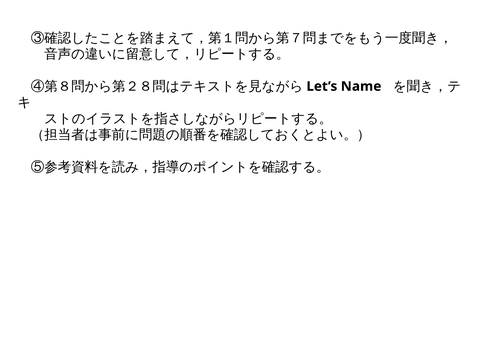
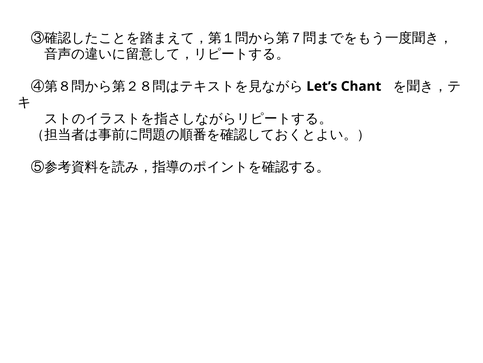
Name: Name -> Chant (361, 86)
